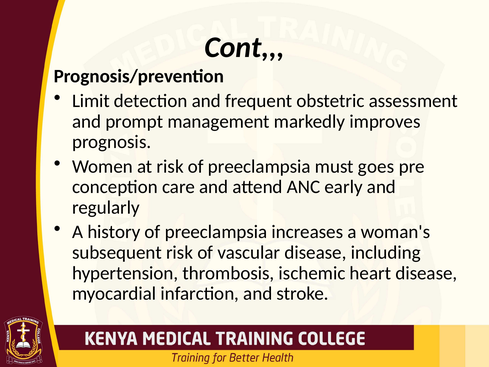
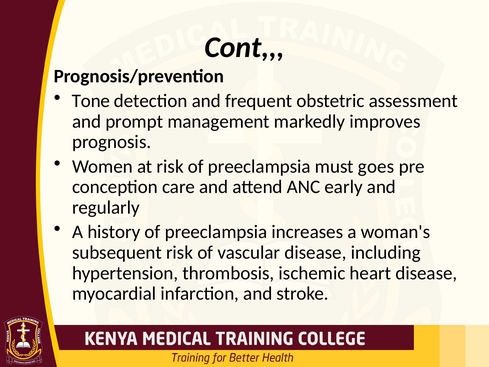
Limit: Limit -> Tone (91, 101)
